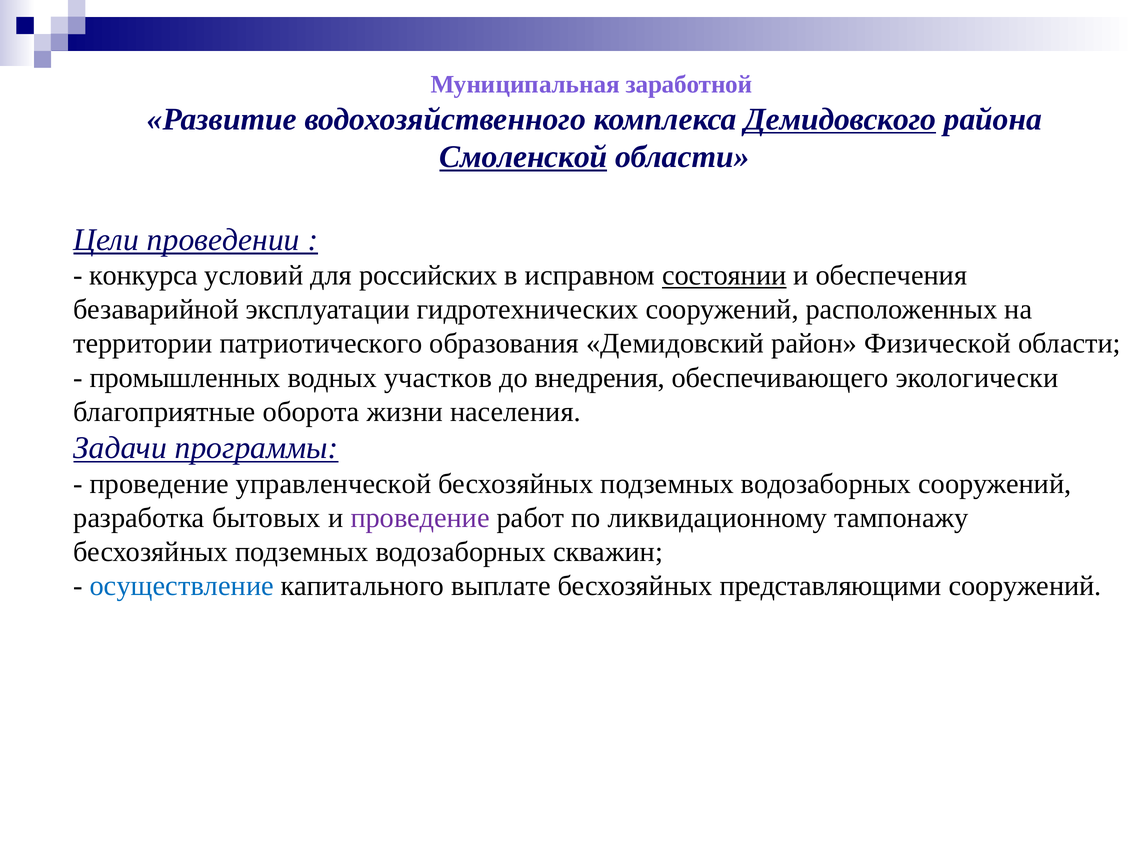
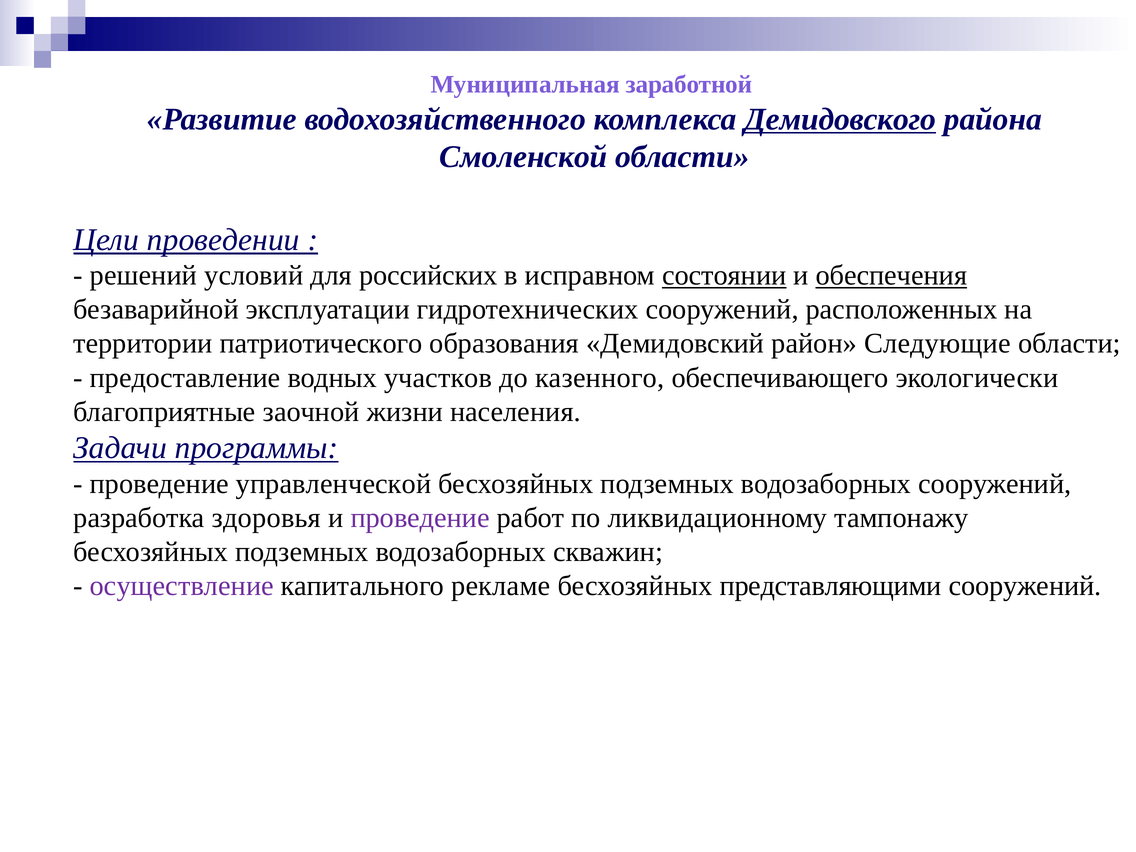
Смоленской underline: present -> none (523, 157)
конкурса: конкурса -> решений (143, 275)
обеспечения underline: none -> present (891, 275)
Физической: Физической -> Следующие (937, 344)
промышленных: промышленных -> предоставление (185, 378)
внедрения: внедрения -> казенного (600, 378)
оборота: оборота -> заочной (311, 412)
бытовых: бытовых -> здоровья (266, 518)
осуществление colour: blue -> purple (182, 586)
выплате: выплате -> рекламе (501, 586)
